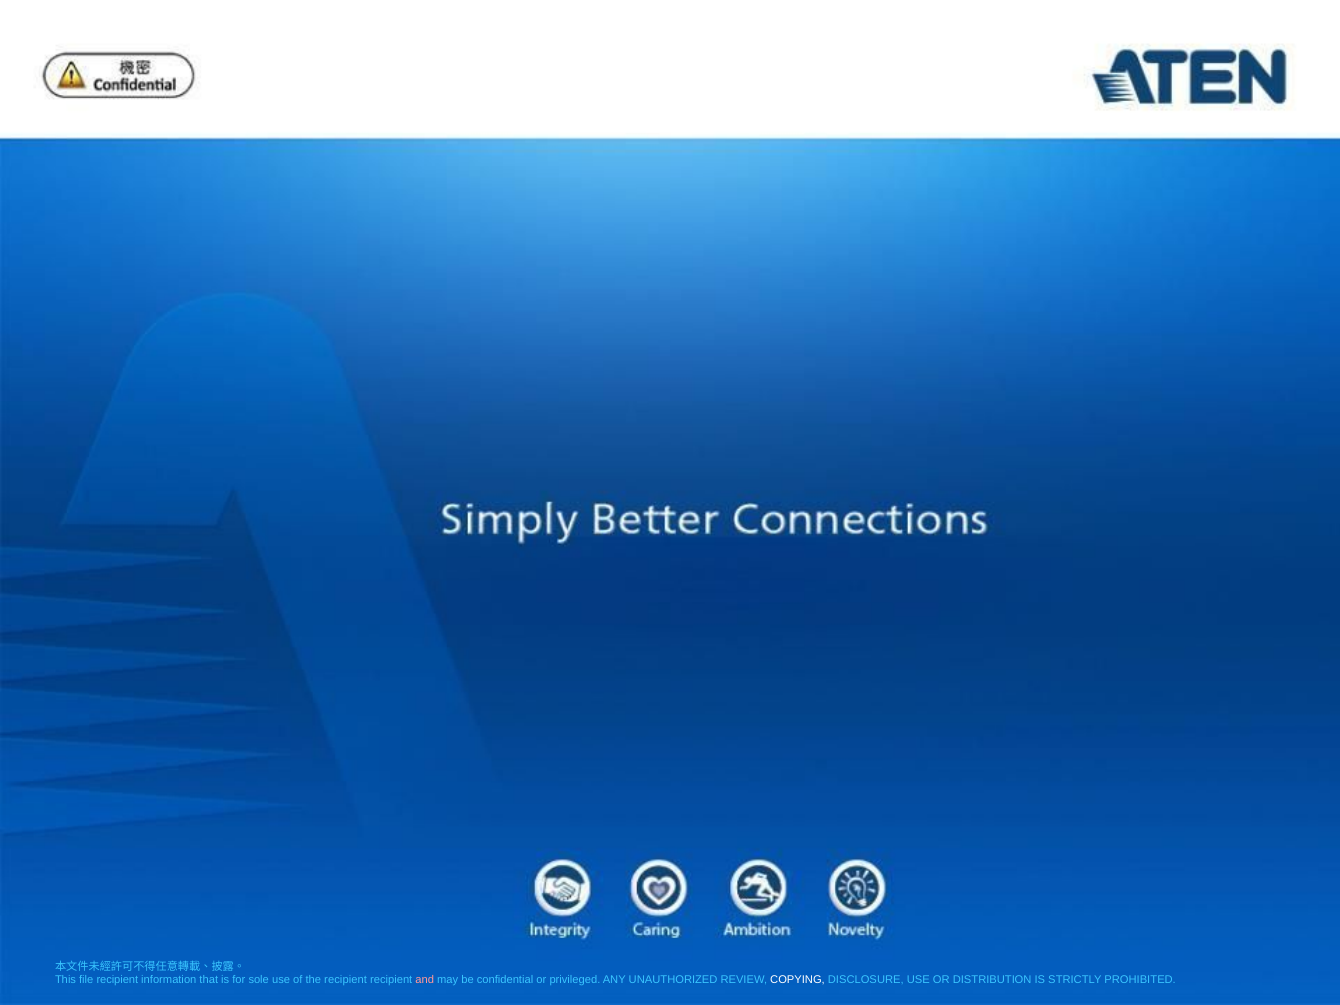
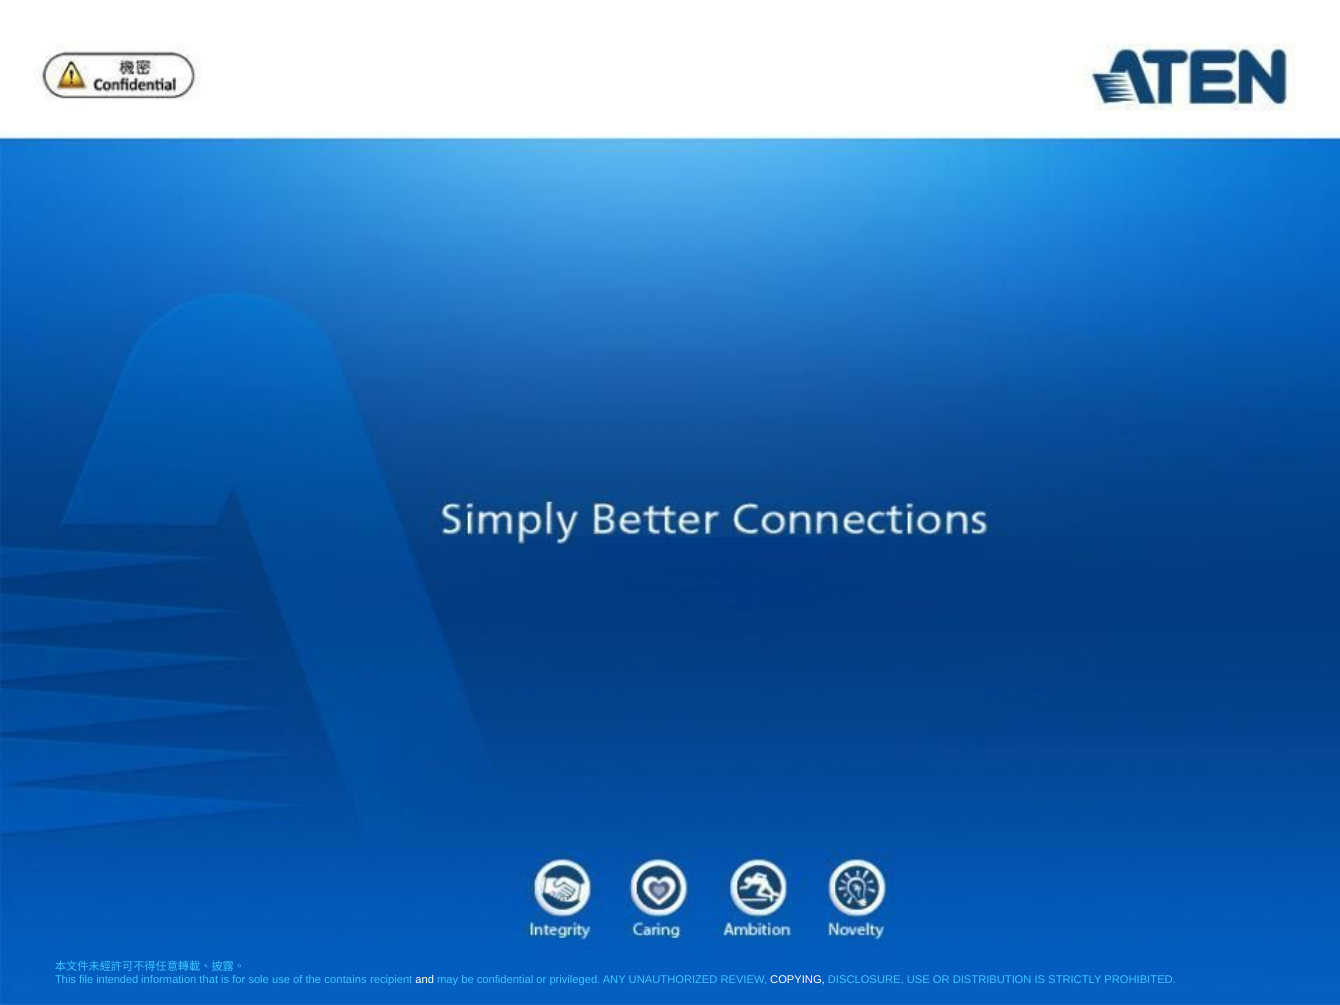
file recipient: recipient -> intended (117, 980)
the recipient: recipient -> contains (346, 980)
and colour: pink -> white (425, 980)
